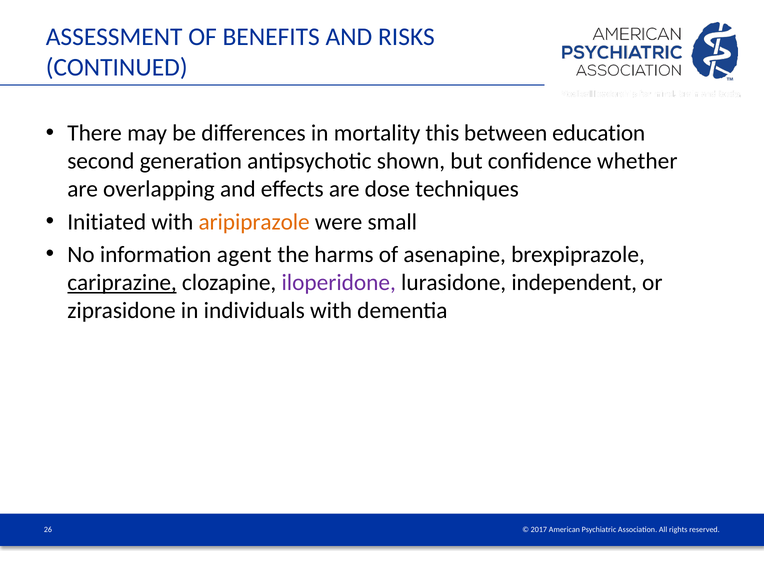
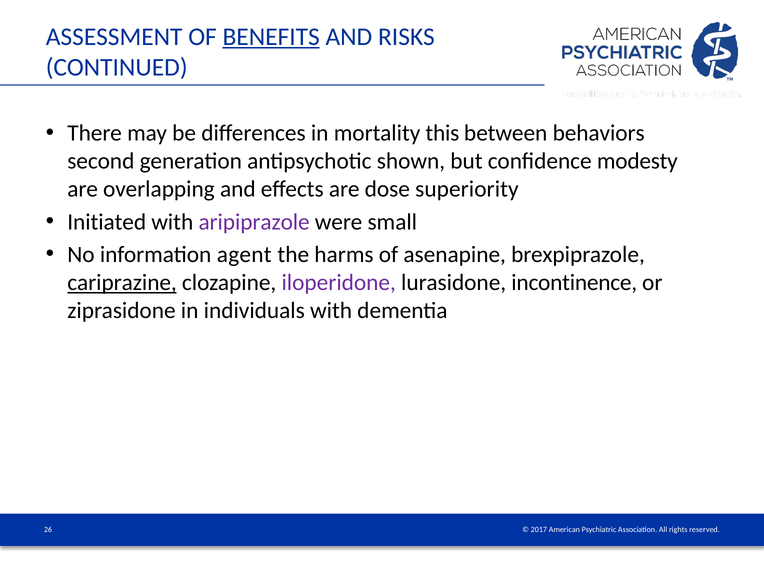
BENEFITS underline: none -> present (271, 37)
education: education -> behaviors (599, 133)
whether: whether -> modesty (637, 161)
techniques: techniques -> superiority (467, 189)
aripiprazole colour: orange -> purple (254, 222)
independent: independent -> incontinence (574, 283)
